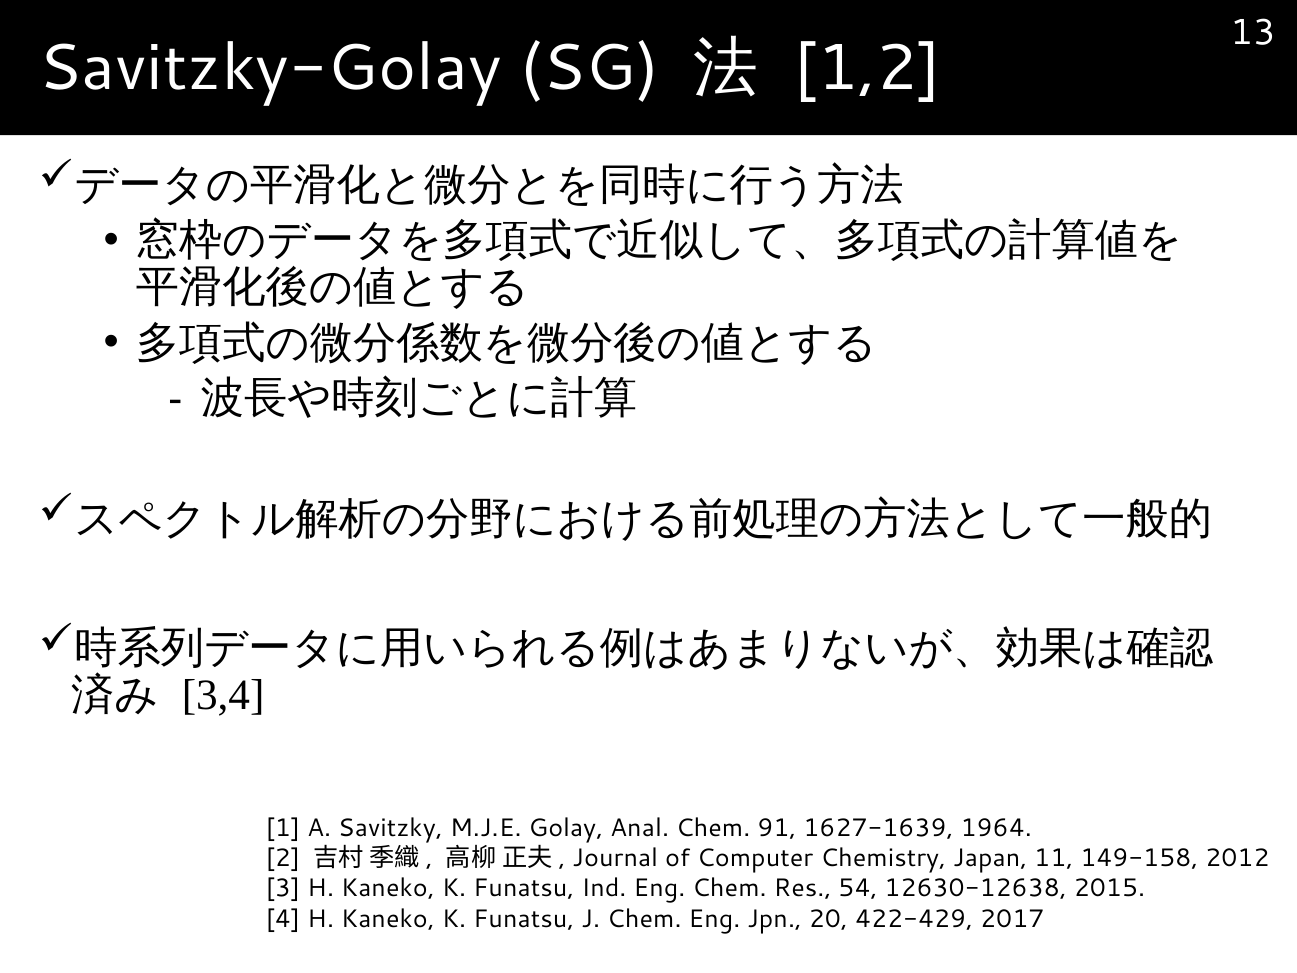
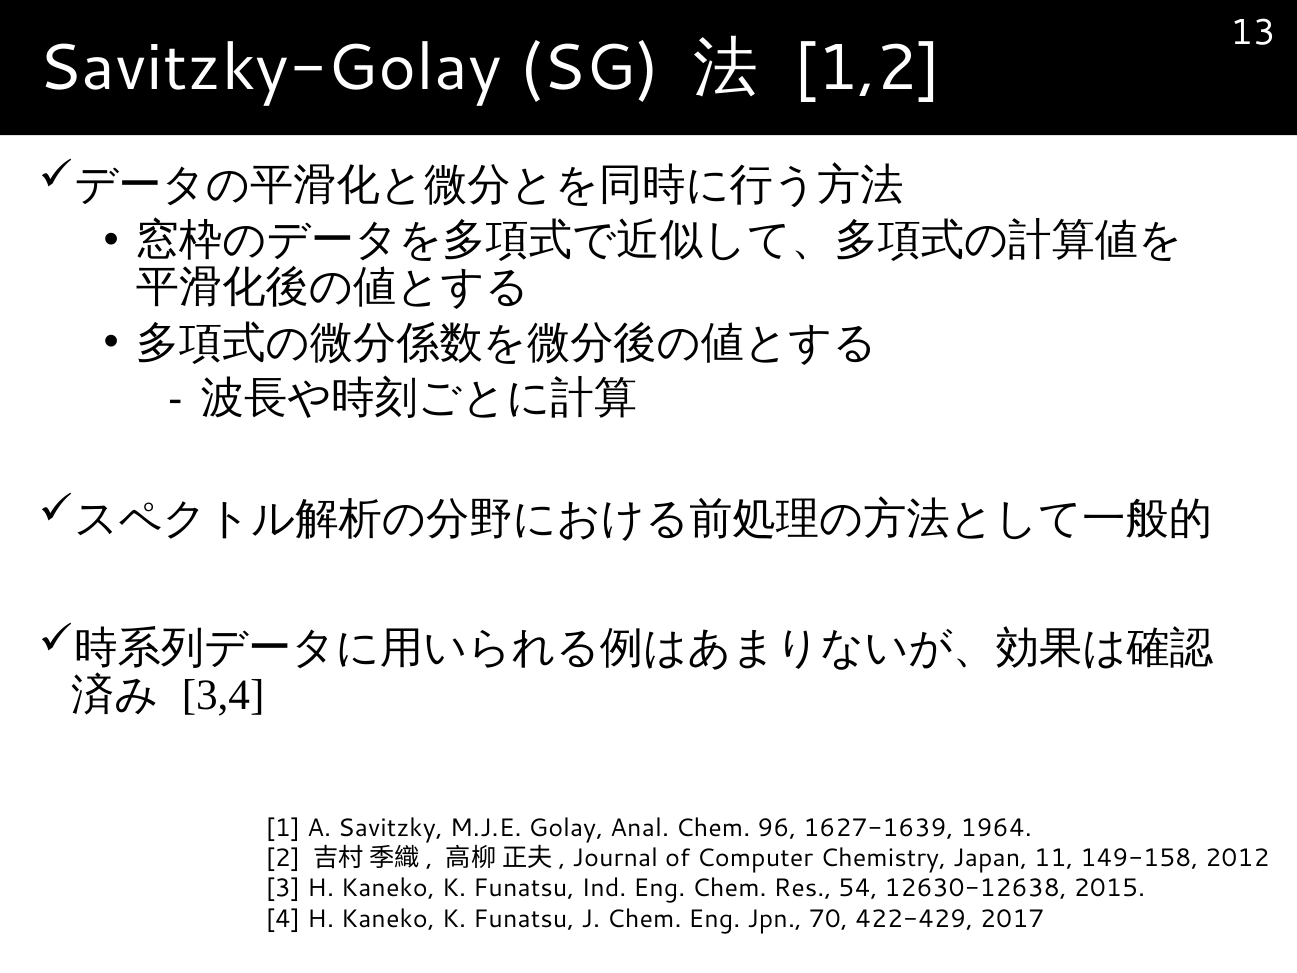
91: 91 -> 96 (777, 828)
20: 20 -> 70 (829, 919)
